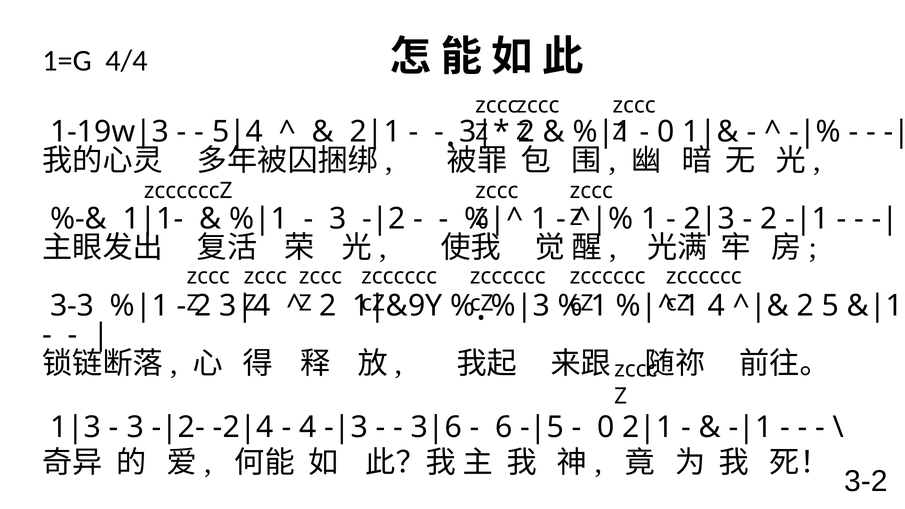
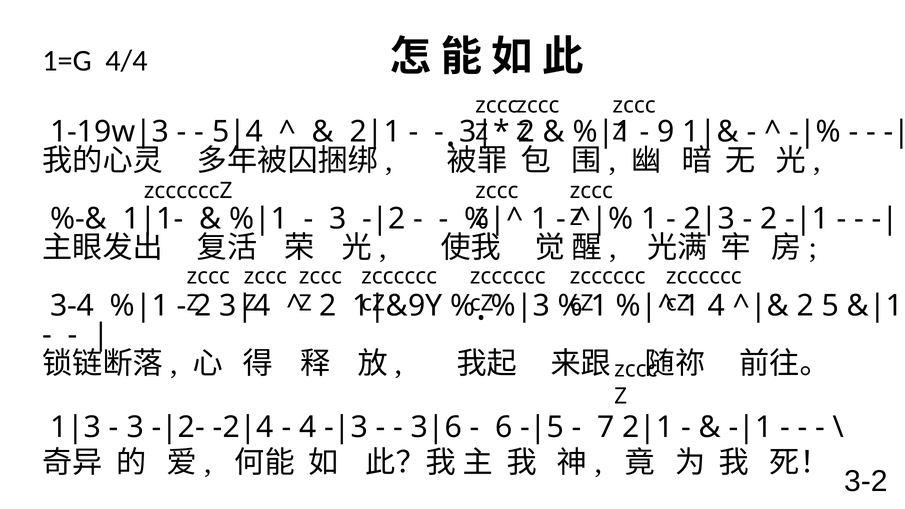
0: 0 -> 9 (666, 132)
3-3: 3-3 -> 3-4 (72, 306)
0: 0 -> 7 (606, 428)
